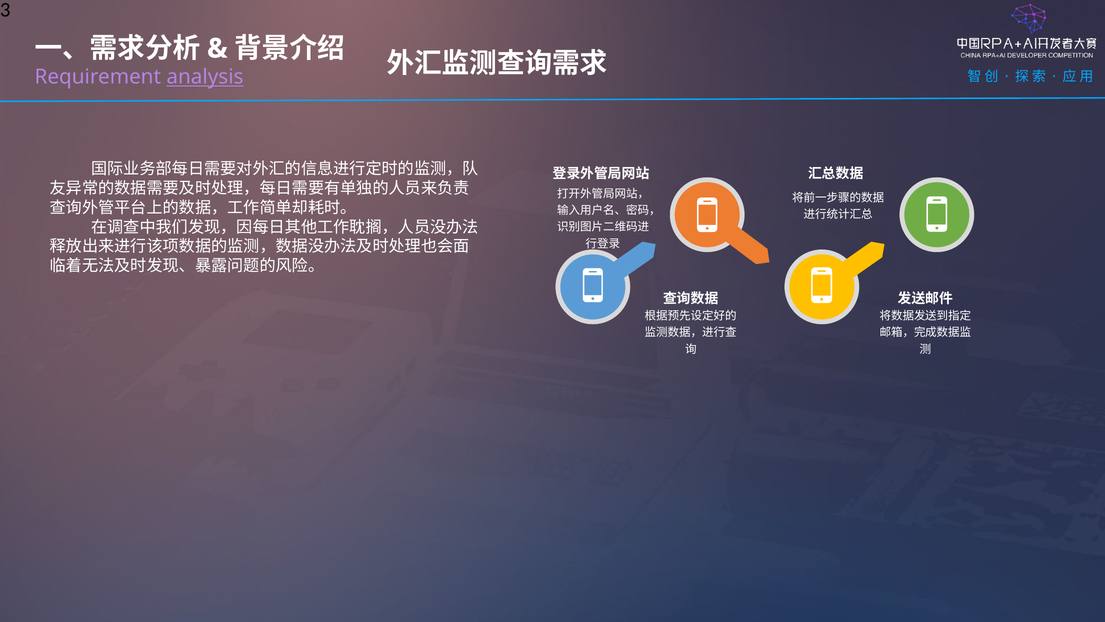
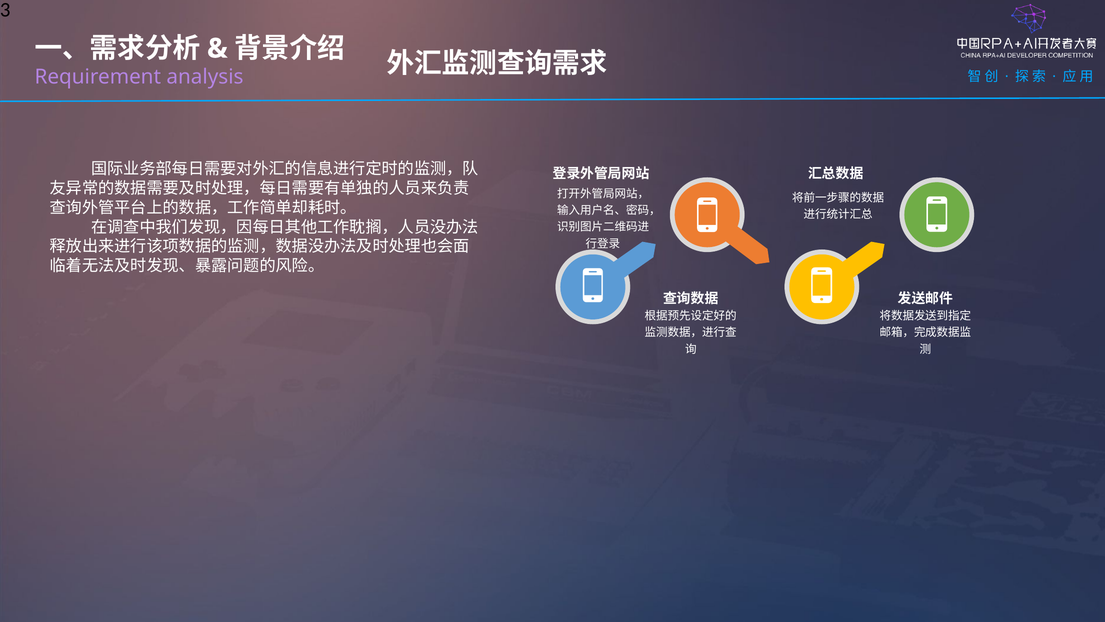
analysis underline: present -> none (205, 77)
